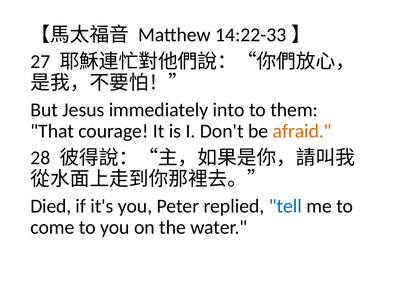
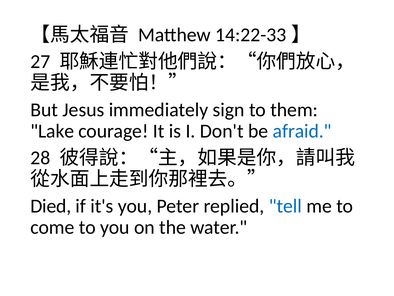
into: into -> sign (229, 110)
That: That -> Lake (52, 131)
afraid colour: orange -> blue (302, 131)
